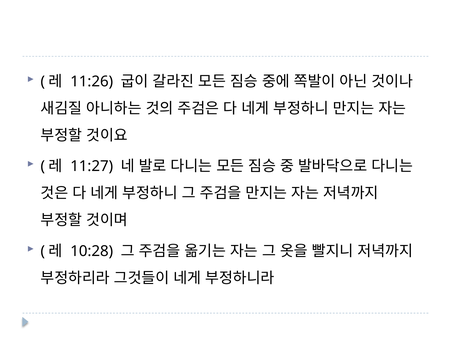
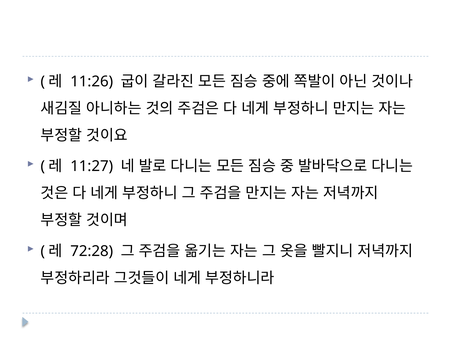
10:28: 10:28 -> 72:28 (92, 251)
